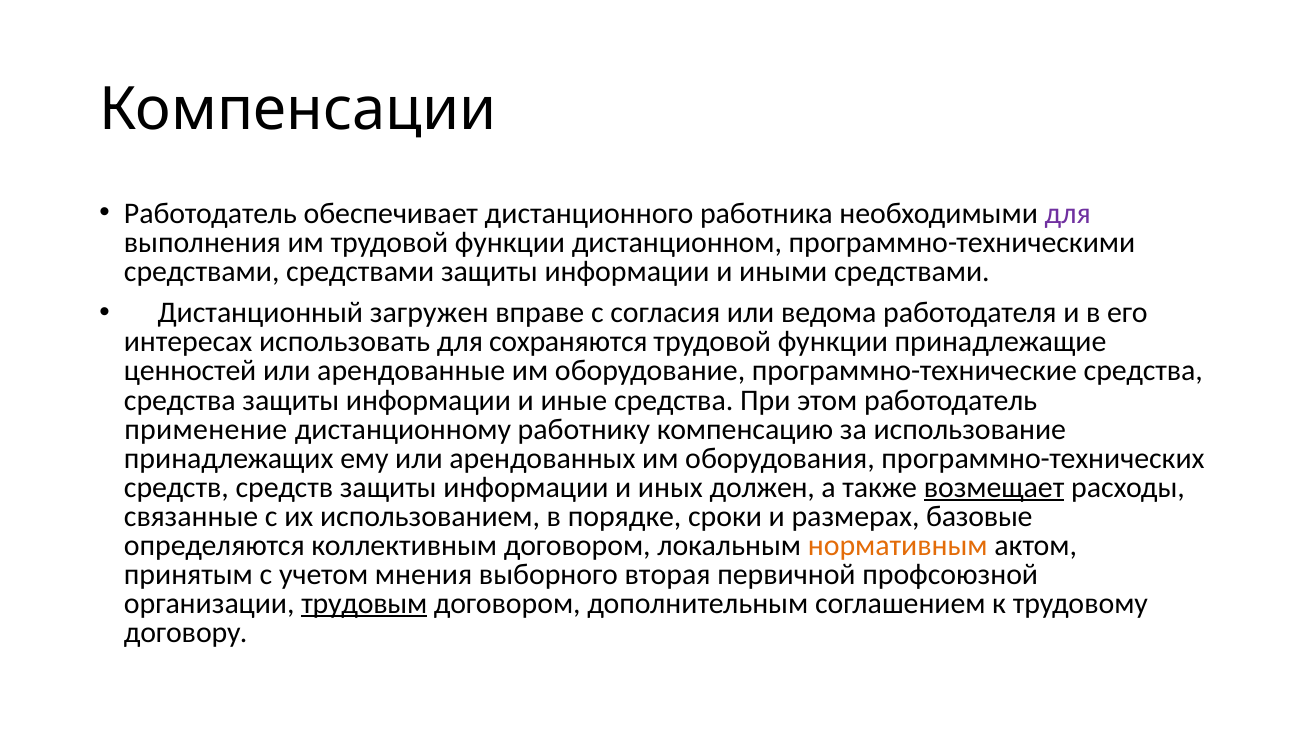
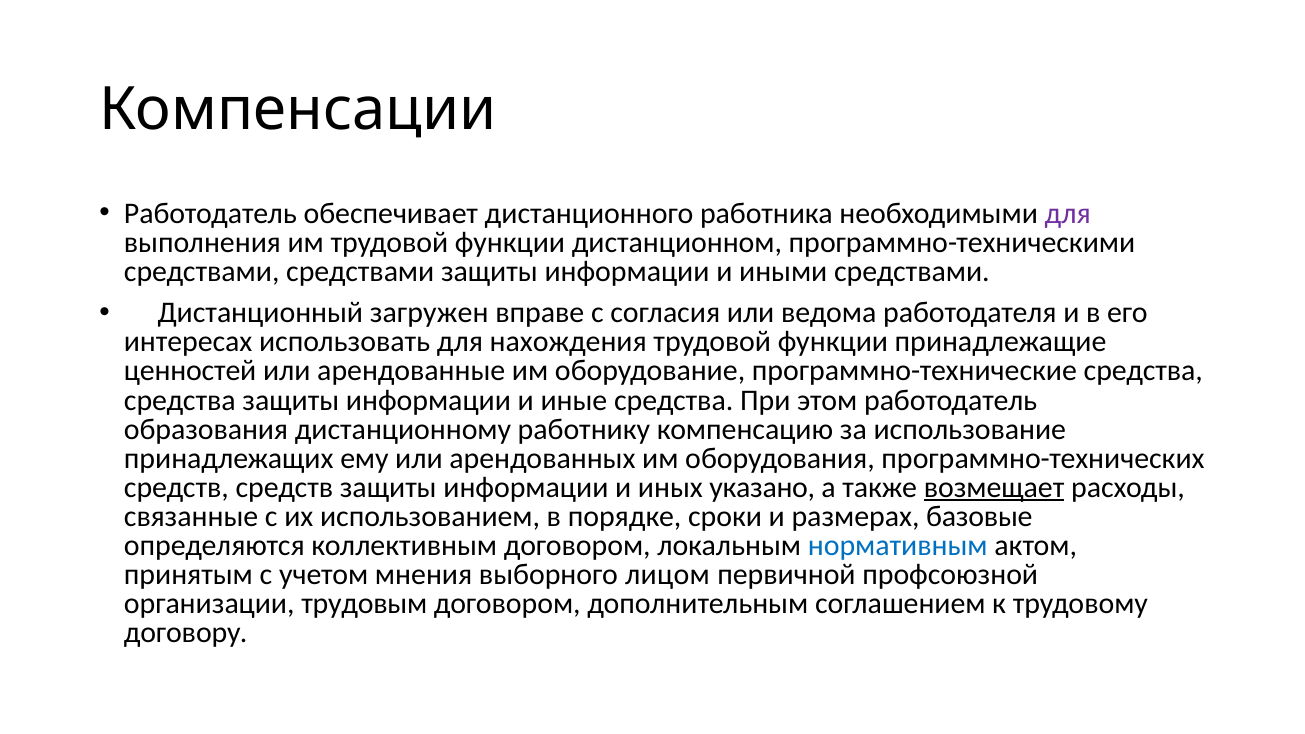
сохраняются: сохраняются -> нахождения (568, 342)
применение: применение -> образования (206, 429)
должен: должен -> указано (762, 487)
нормативным colour: orange -> blue (898, 545)
вторая: вторая -> лицом (667, 575)
трудовым underline: present -> none (364, 604)
